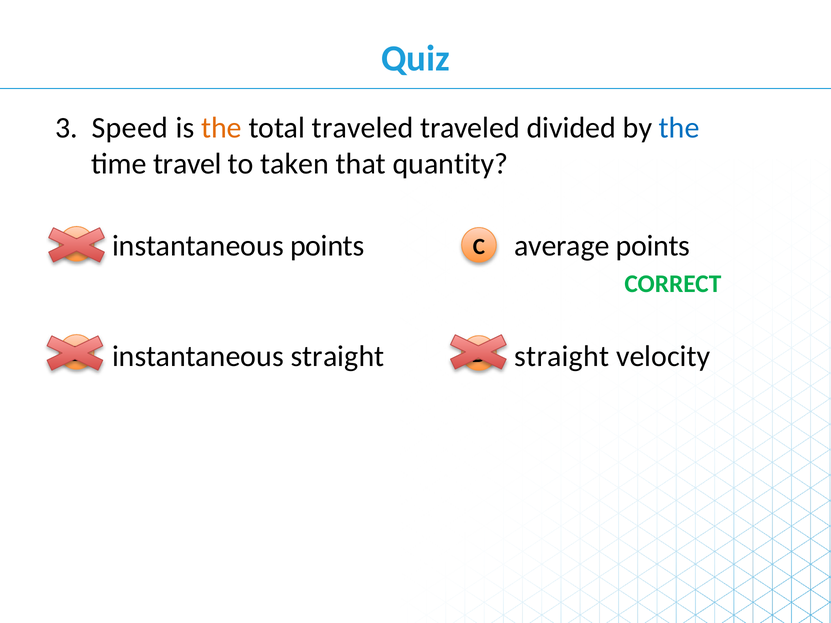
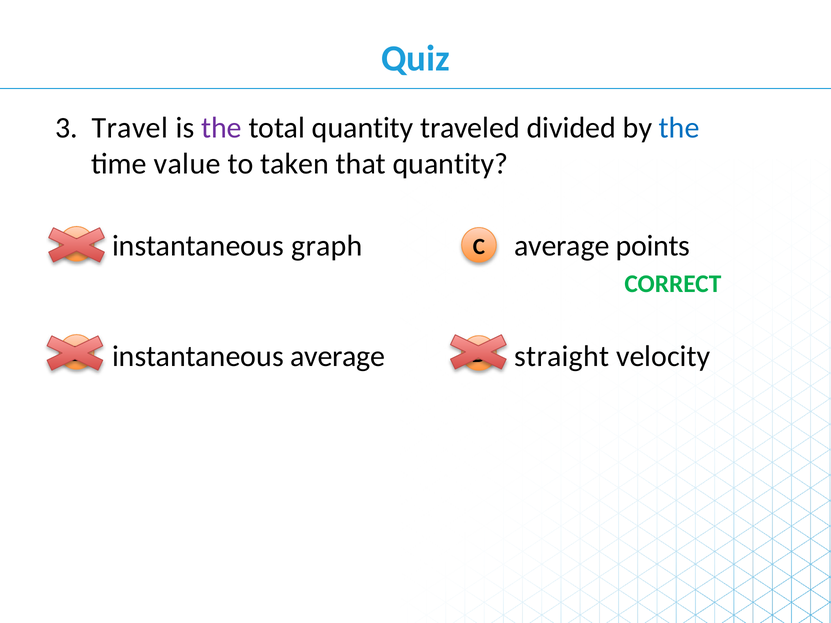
Speed: Speed -> Travel (130, 128)
the colour: orange -> purple (222, 128)
total traveled: traveled -> quantity (363, 128)
travel: travel -> value (187, 164)
instantaneous points: points -> graph (327, 246)
instantaneous straight: straight -> average (338, 357)
